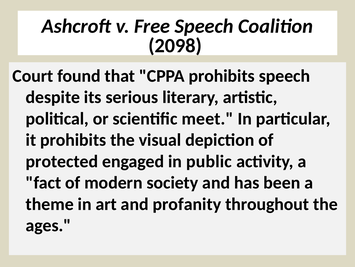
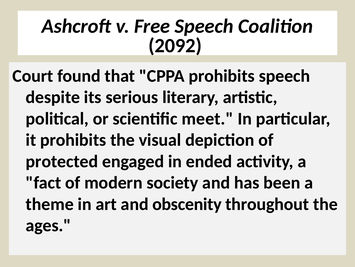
2098: 2098 -> 2092 (175, 46)
public: public -> ended (209, 161)
profanity: profanity -> obscenity (187, 204)
